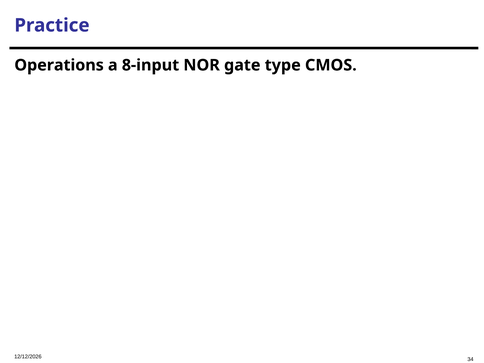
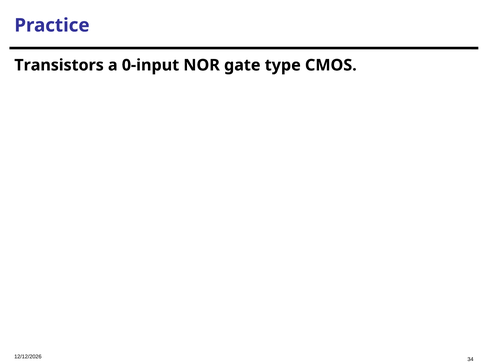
Operations: Operations -> Transistors (59, 65)
8-input: 8-input -> 0-input (150, 65)
